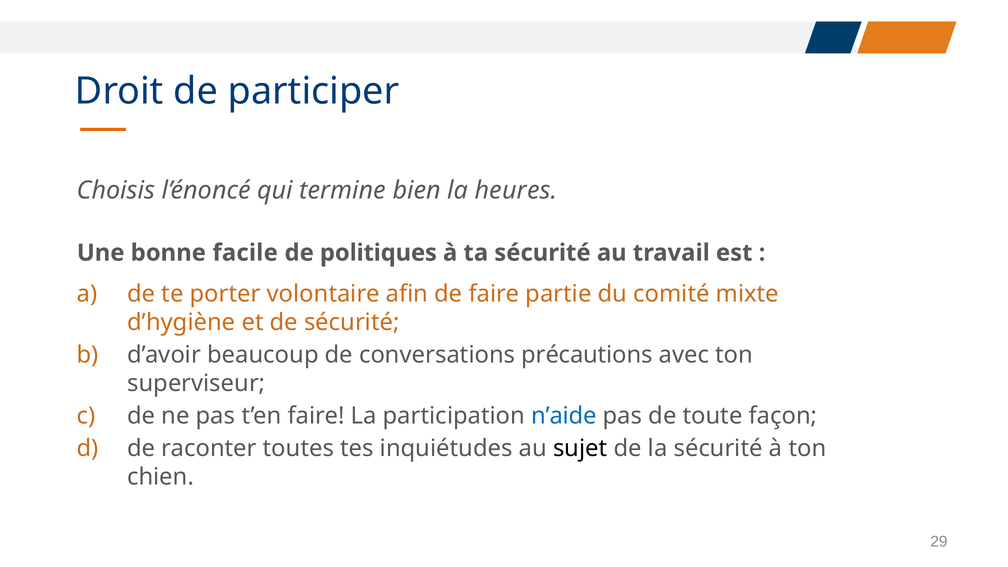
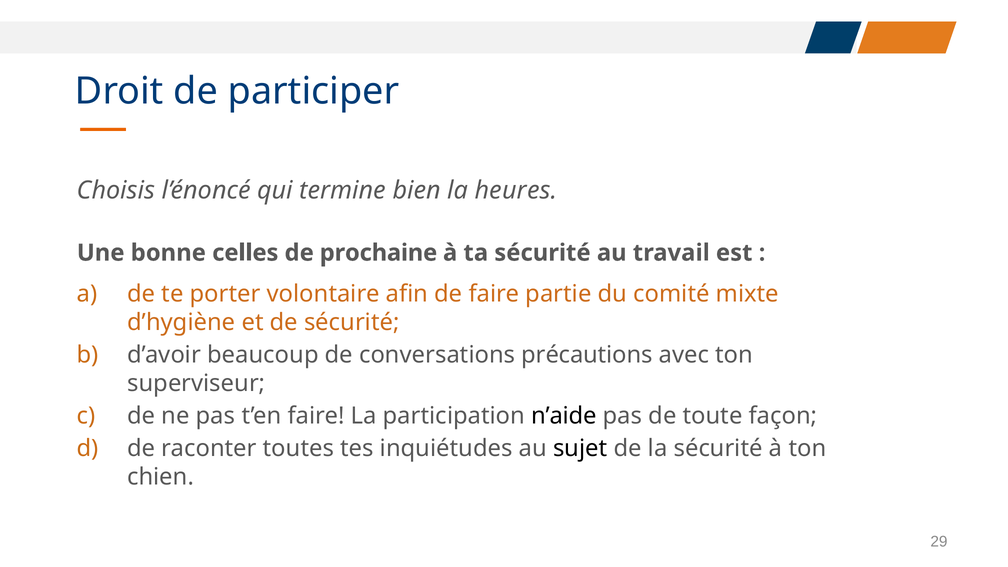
facile: facile -> celles (245, 253)
politiques: politiques -> prochaine (378, 253)
n’aide colour: blue -> black (564, 416)
